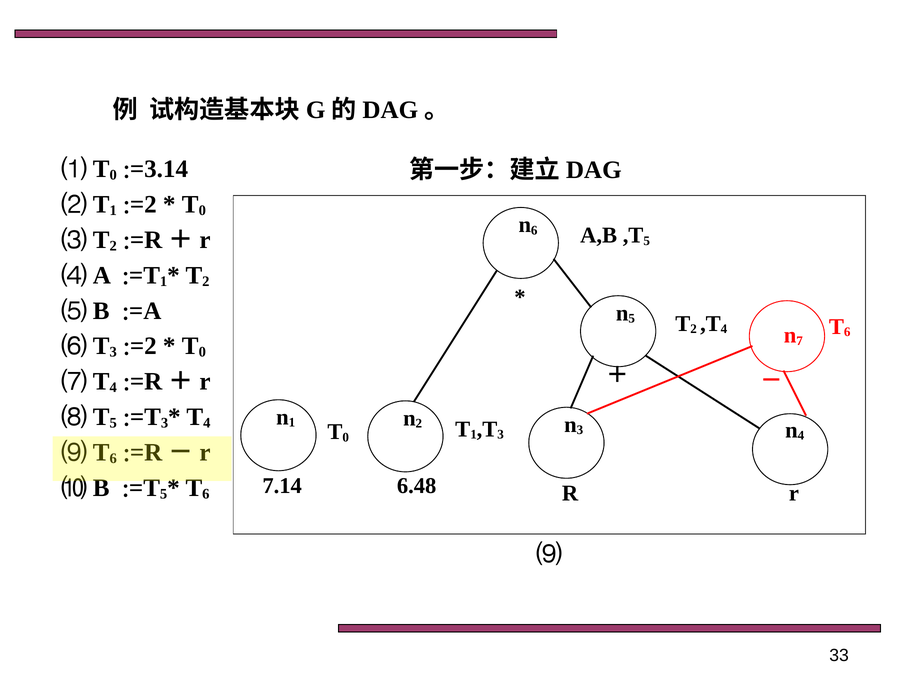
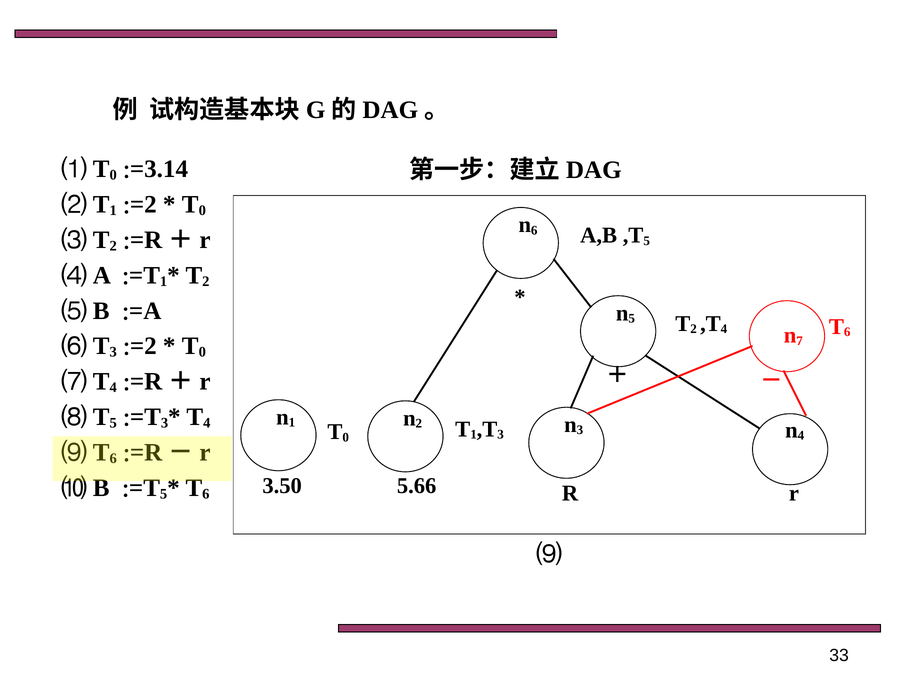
7.14: 7.14 -> 3.50 (282, 486)
6.48: 6.48 -> 5.66 (417, 486)
